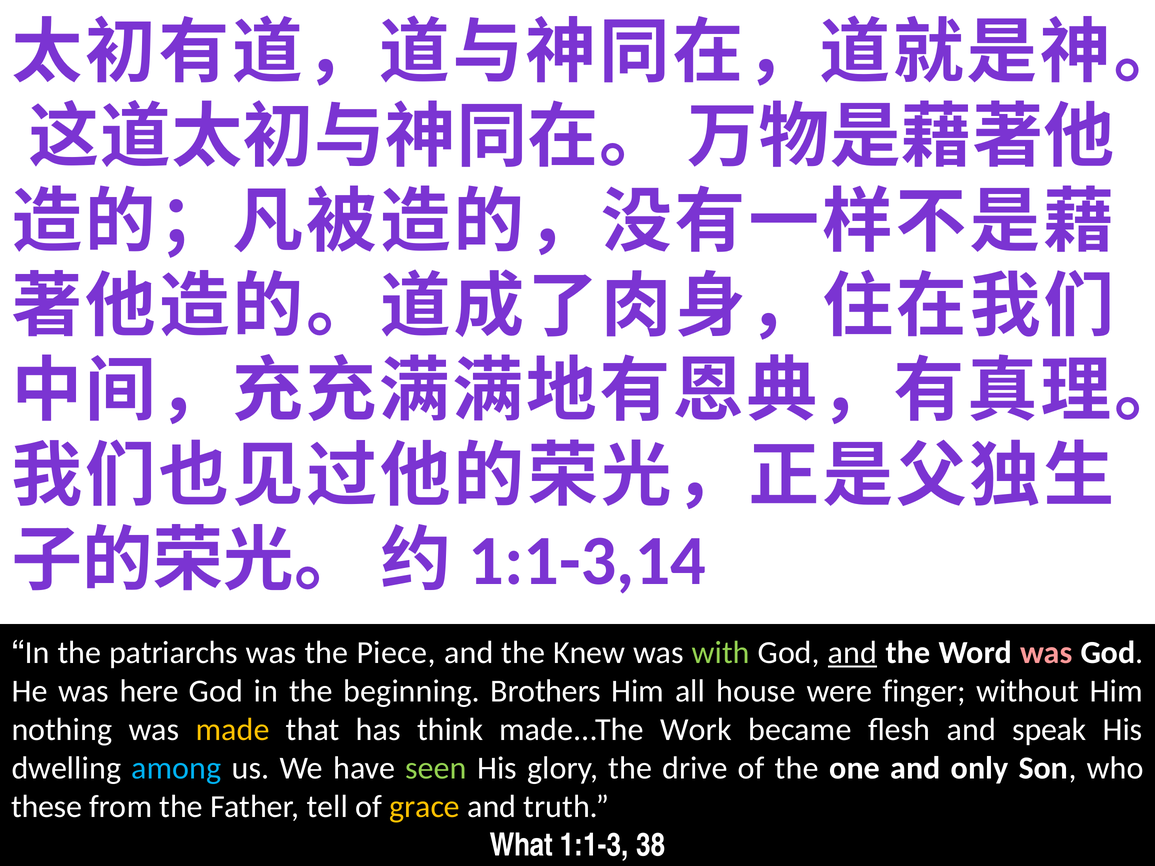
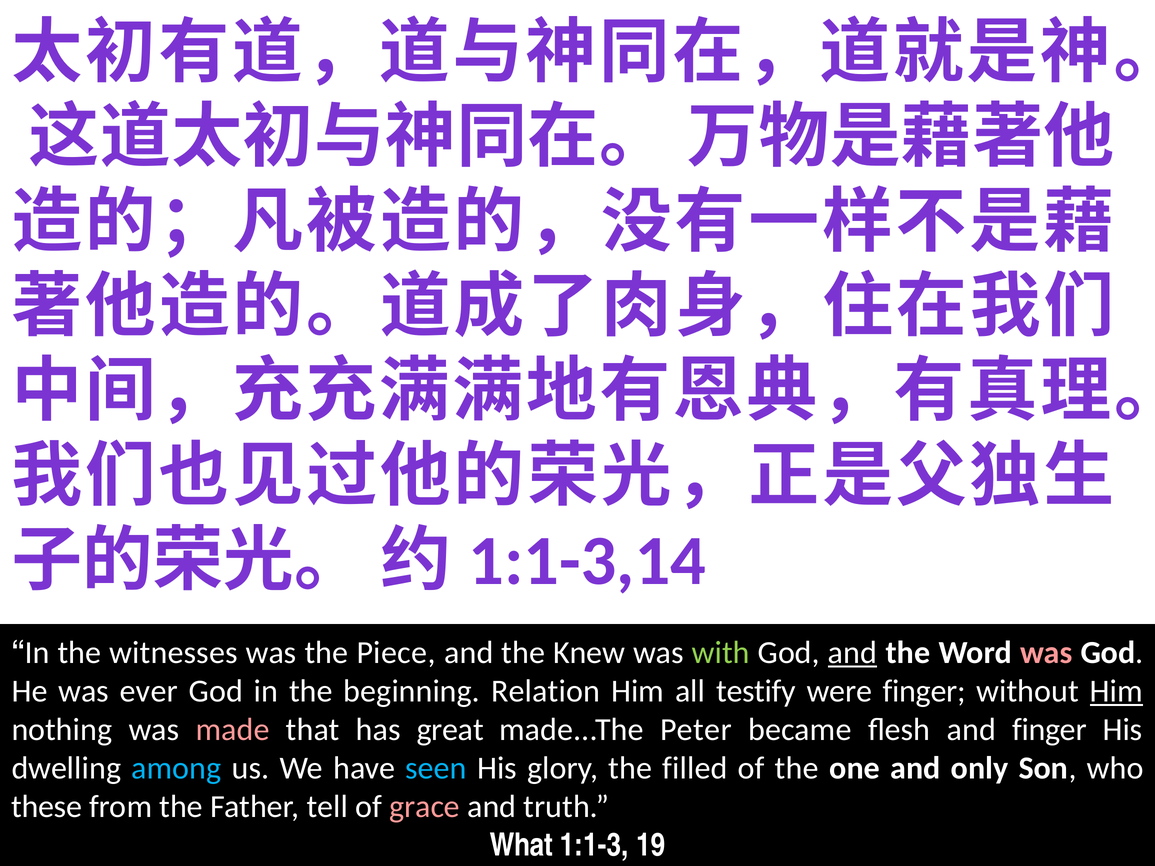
patriarchs: patriarchs -> witnesses (174, 653)
here: here -> ever (149, 691)
Brothers: Brothers -> Relation (545, 691)
house: house -> testify (756, 691)
Him underline: none -> present (1116, 691)
made colour: yellow -> pink (233, 730)
think: think -> great (450, 730)
Work: Work -> Peter (696, 730)
and speak: speak -> finger (1049, 730)
seen colour: light green -> light blue (436, 768)
drive: drive -> filled (695, 768)
grace colour: yellow -> pink (425, 807)
38: 38 -> 19 (651, 845)
